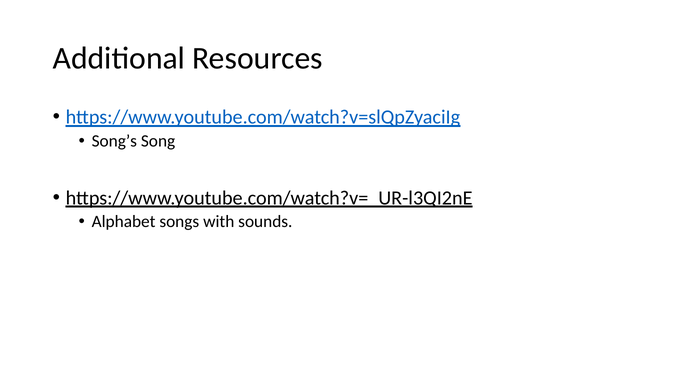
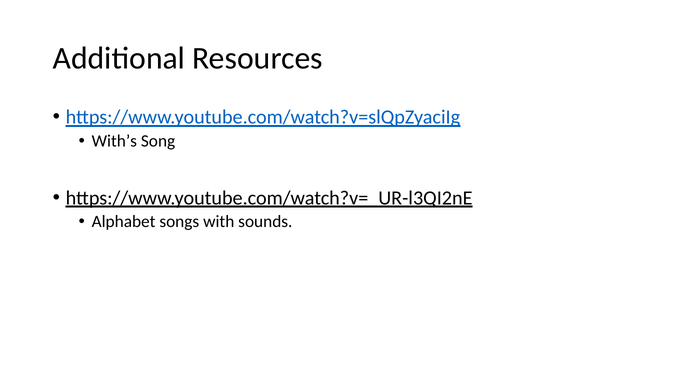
Song’s: Song’s -> With’s (114, 141)
